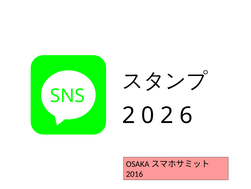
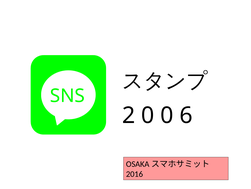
0 2: 2 -> 0 (167, 115)
